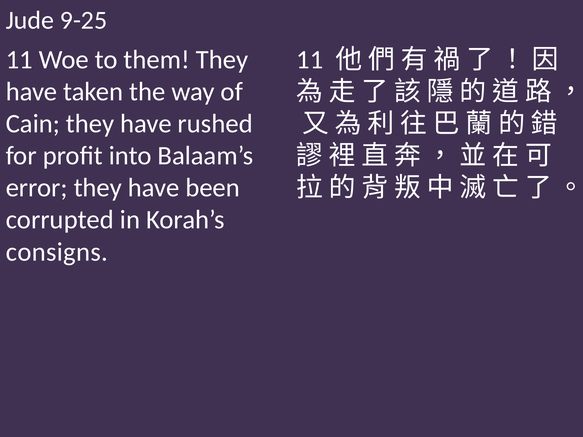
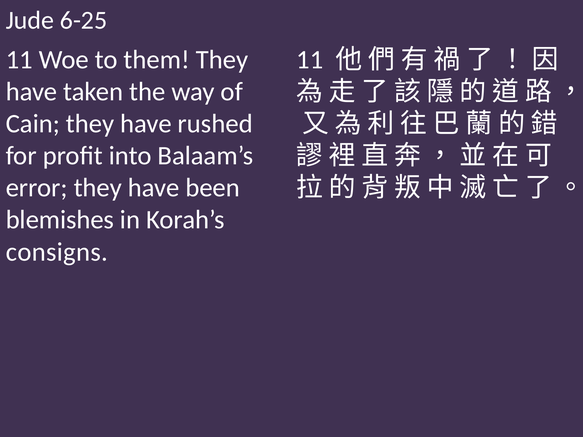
9-25: 9-25 -> 6-25 (84, 20)
corrupted: corrupted -> blemishes (60, 220)
